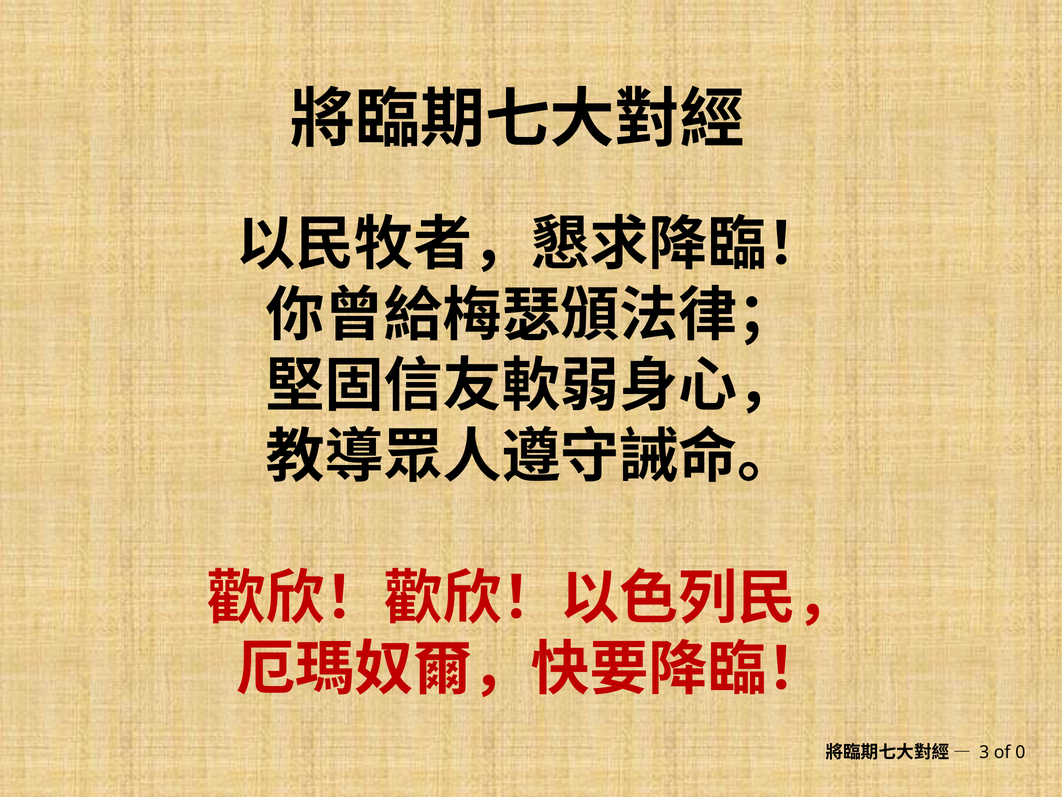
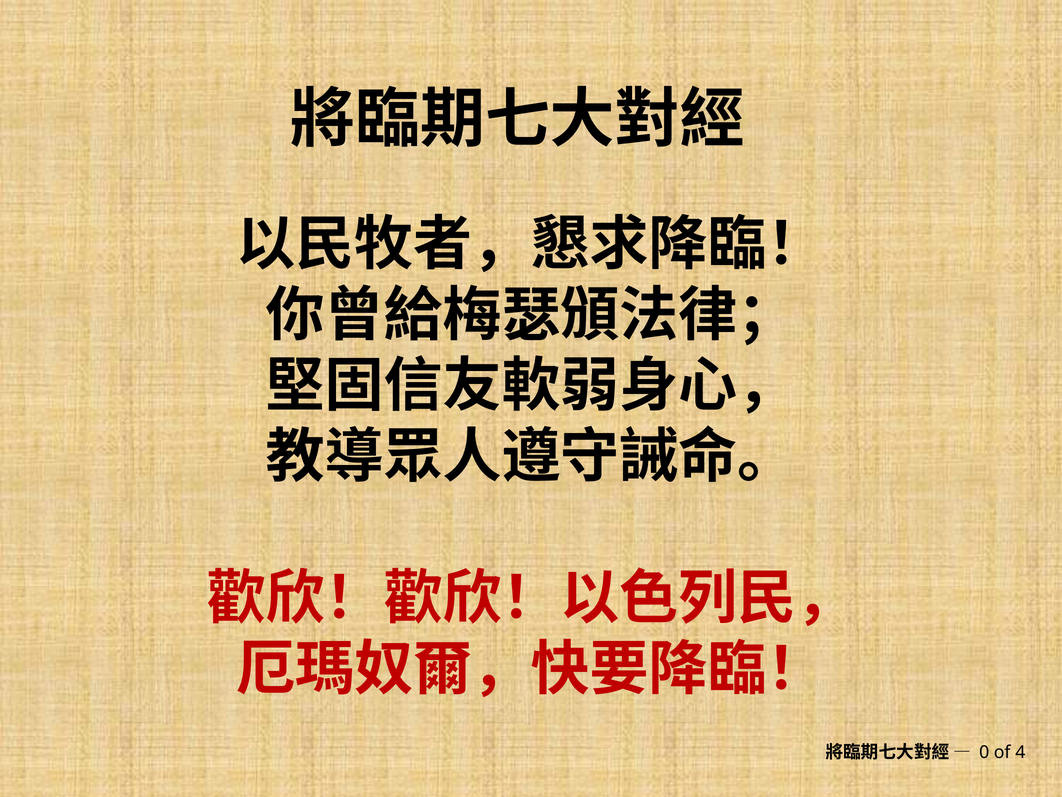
3: 3 -> 0 (984, 752)
0: 0 -> 4 (1020, 752)
